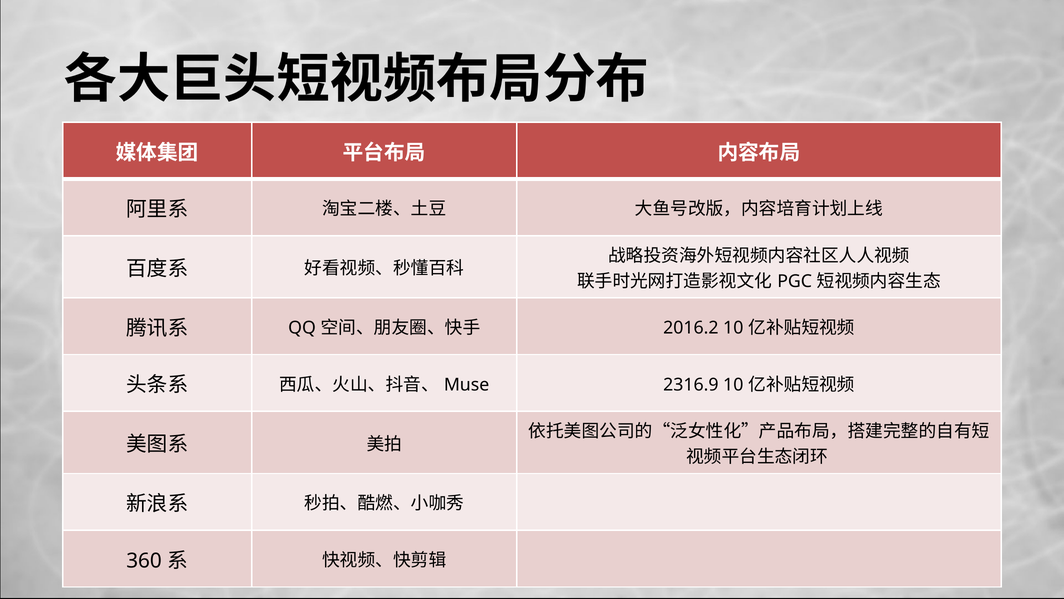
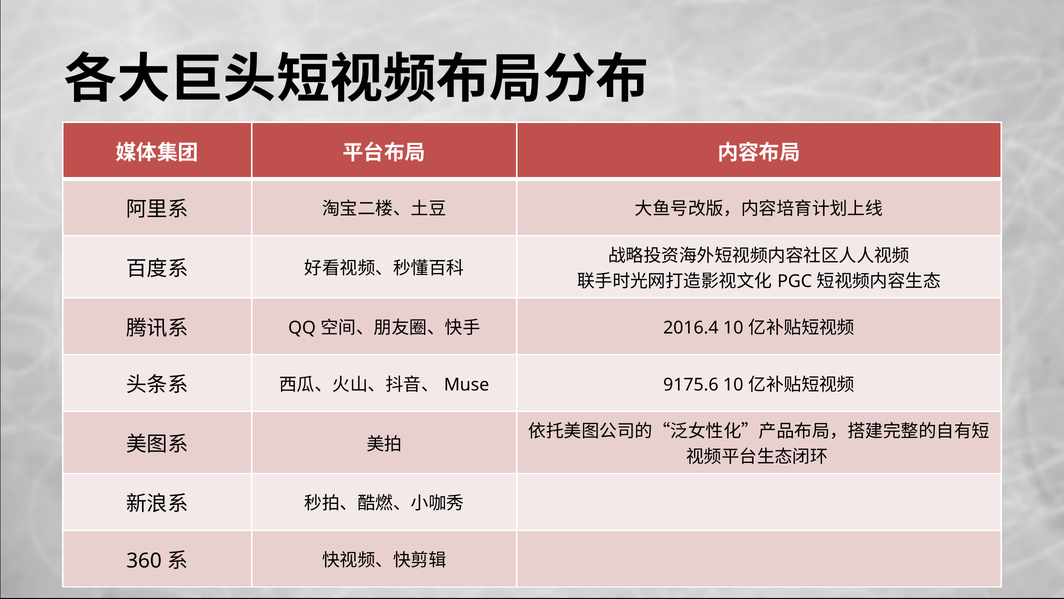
2016.2: 2016.2 -> 2016.4 (691, 328)
2316.9: 2316.9 -> 9175.6 (691, 384)
